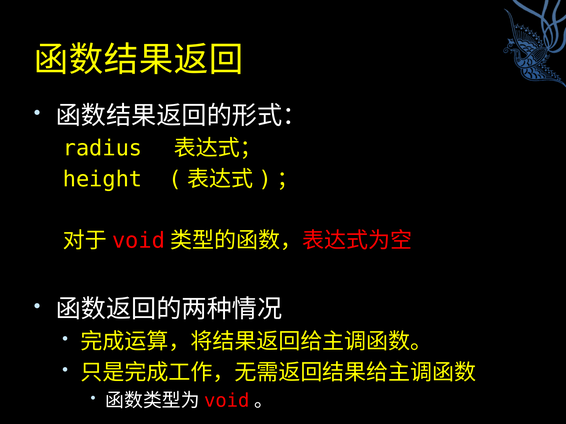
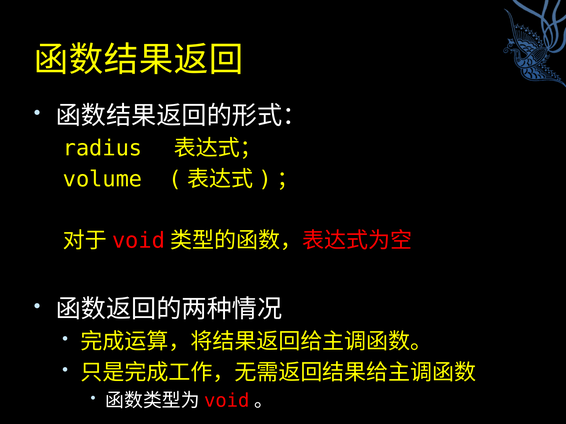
height: height -> volume (103, 179)
